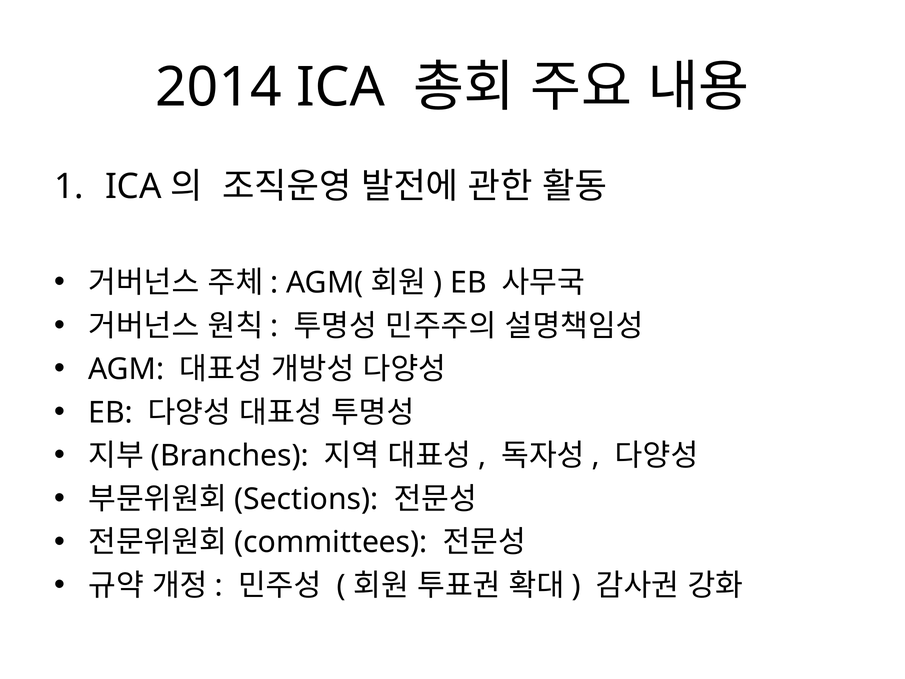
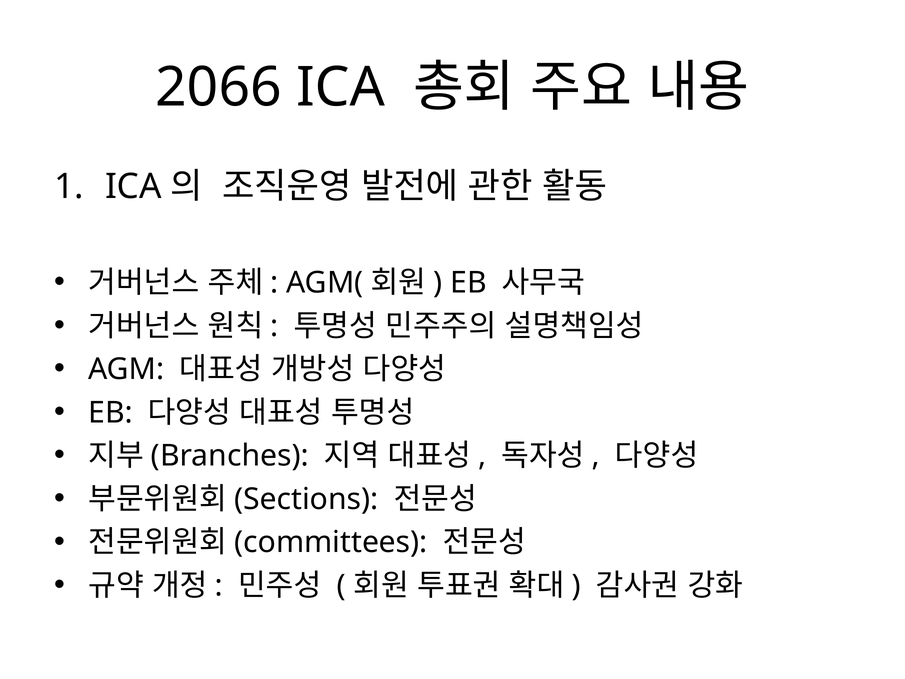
2014: 2014 -> 2066 (219, 88)
